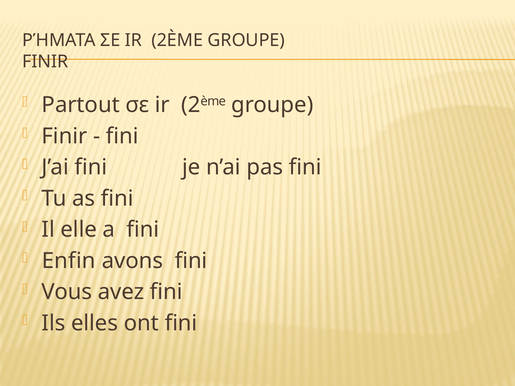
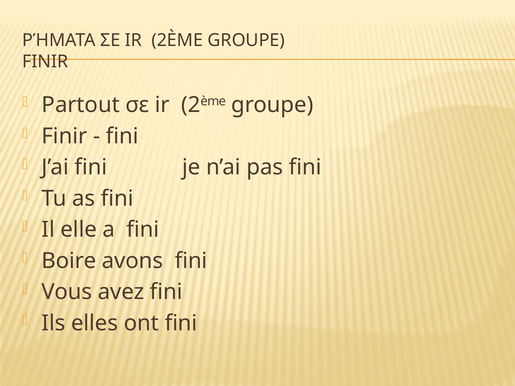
Εnfin: Εnfin -> Boire (69, 261)
